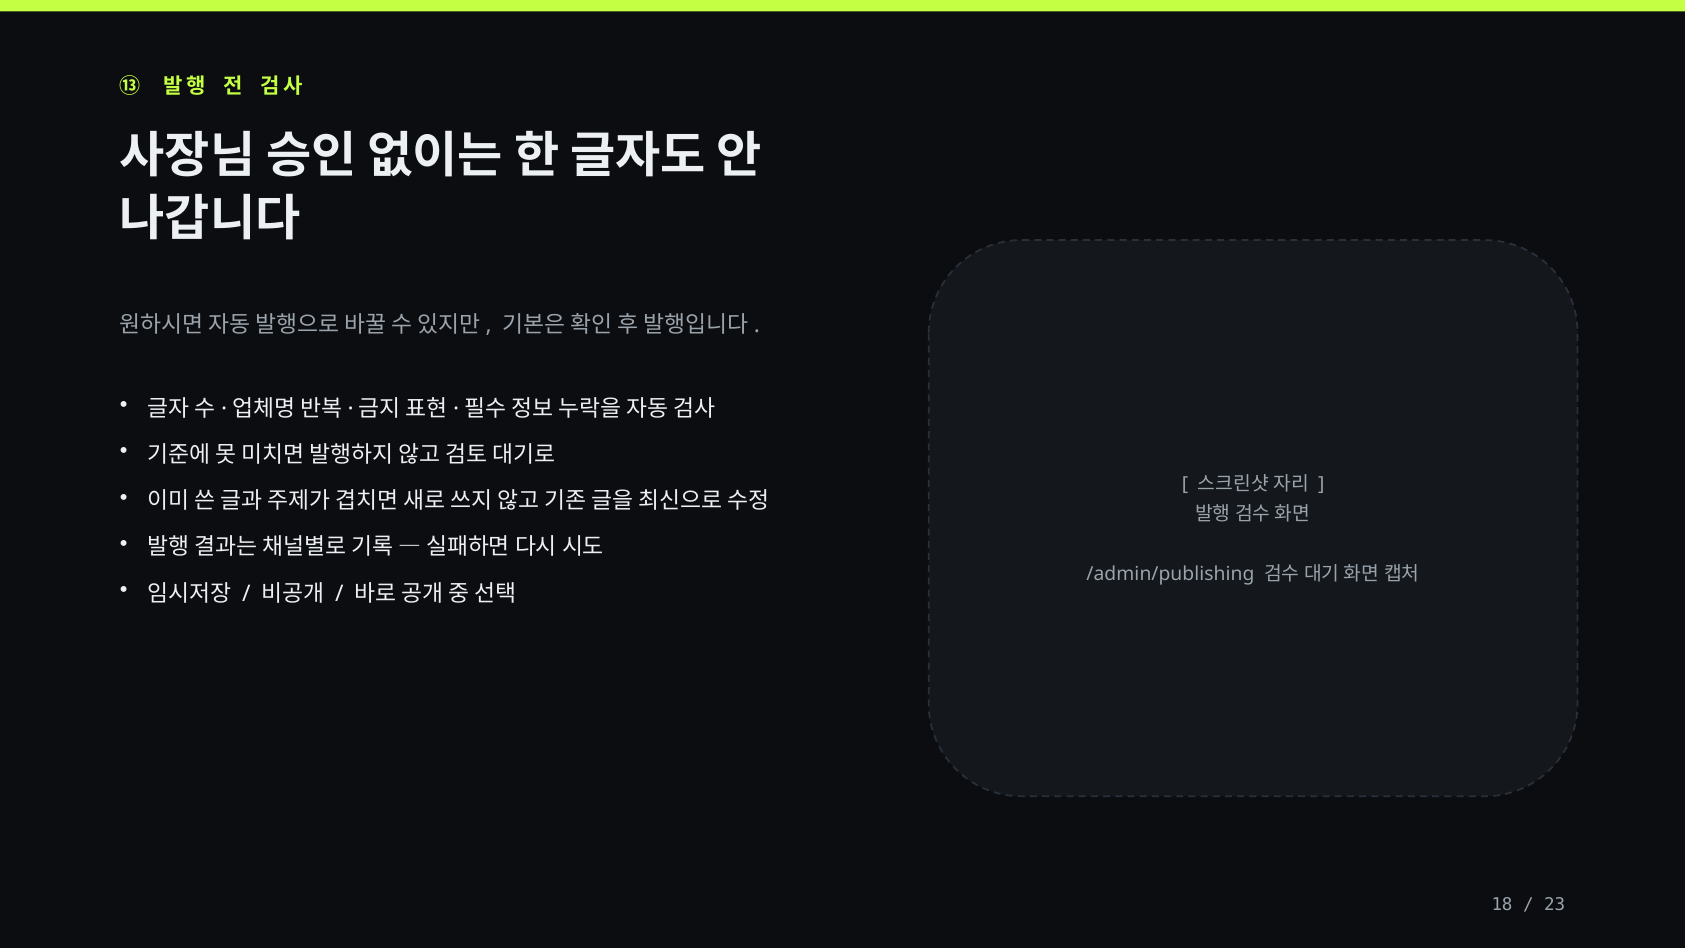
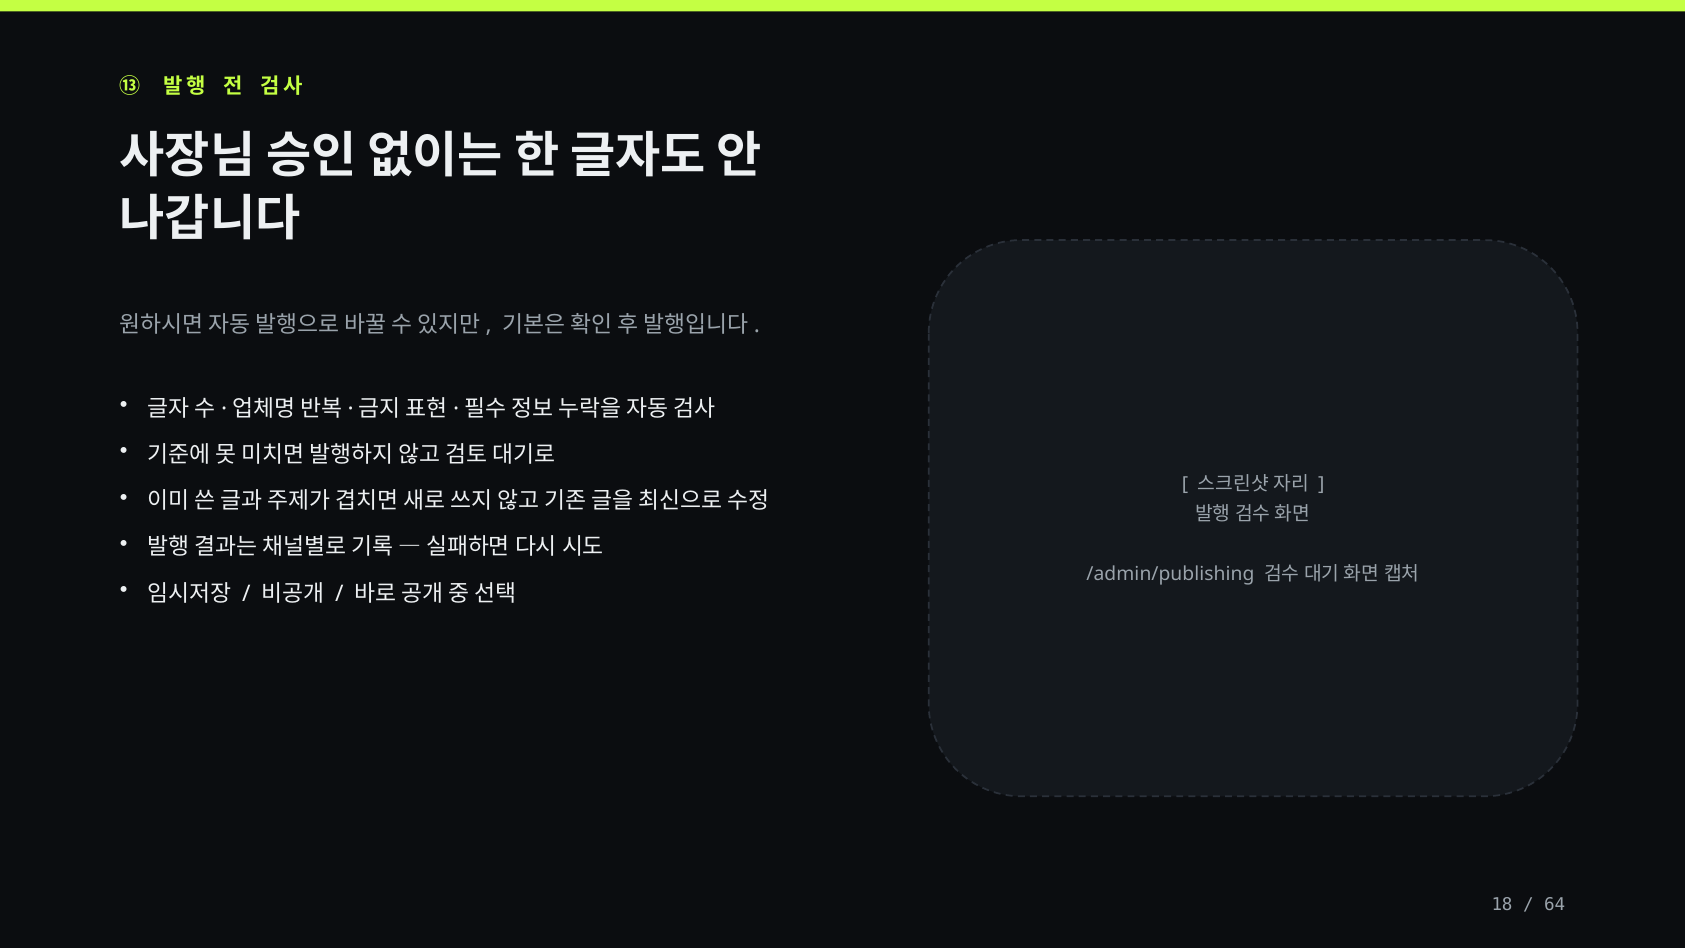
23: 23 -> 64 (1555, 905)
